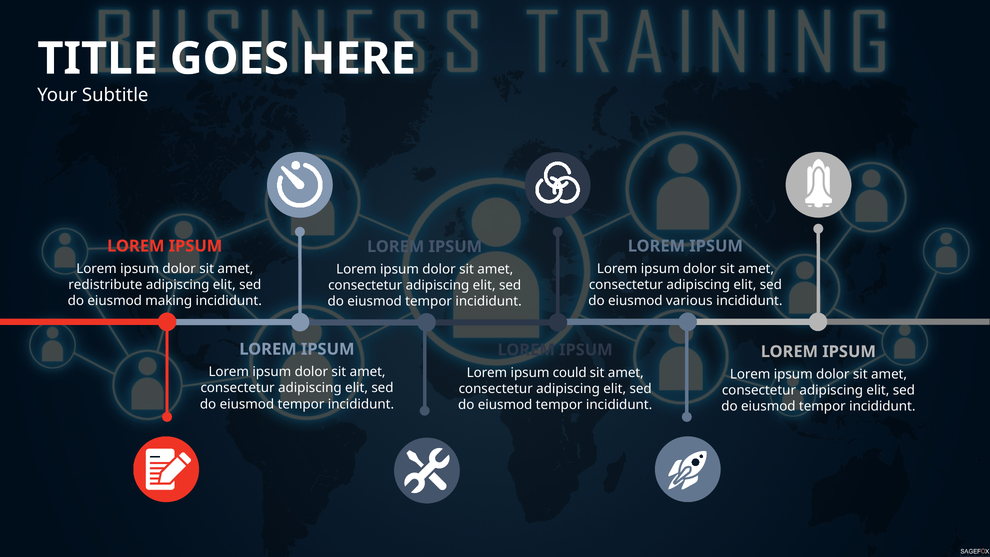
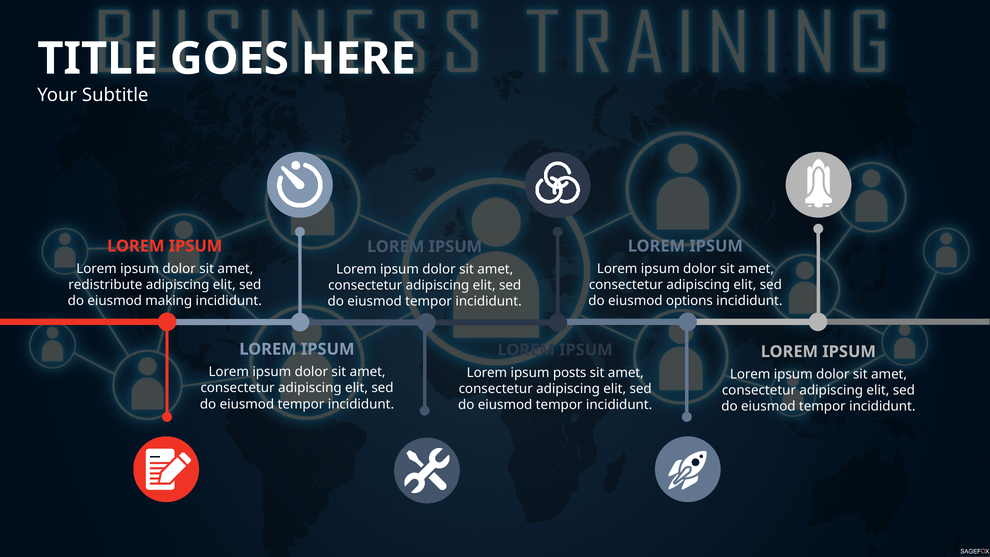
various: various -> options (689, 301)
could: could -> posts (570, 373)
